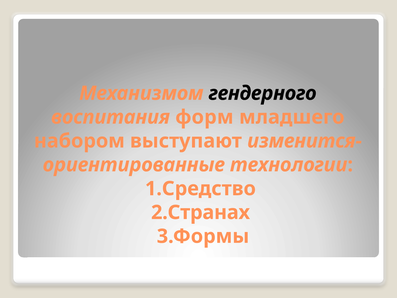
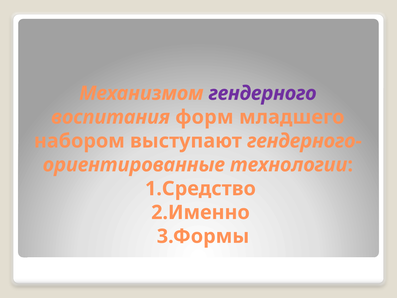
гендерного colour: black -> purple (263, 93)
изменится-: изменится- -> гендерного- (305, 141)
2.Странах: 2.Странах -> 2.Именно (200, 212)
